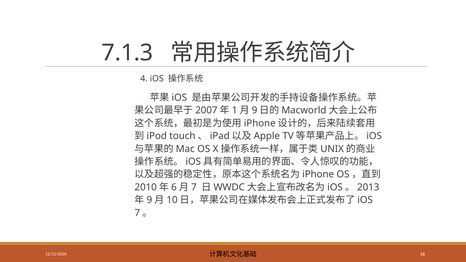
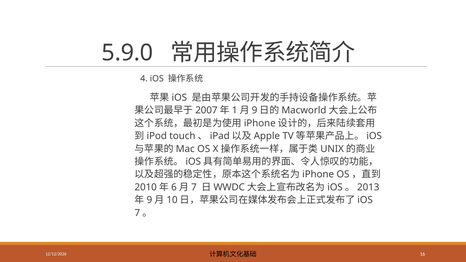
7.1.3: 7.1.3 -> 5.9.0 (127, 53)
